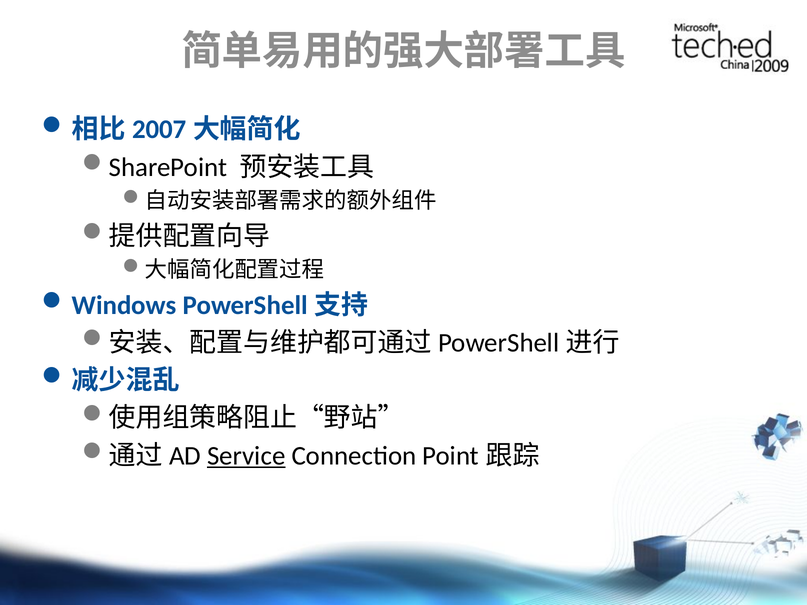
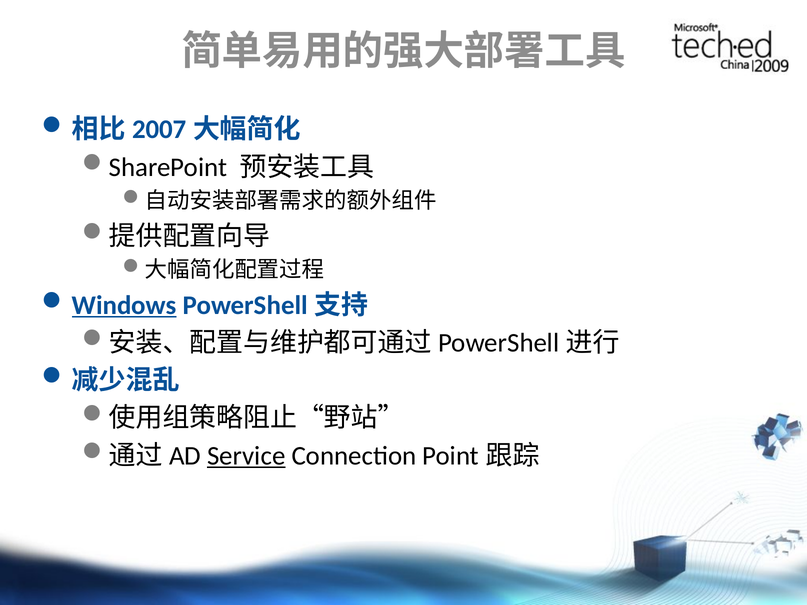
Windows underline: none -> present (124, 305)
